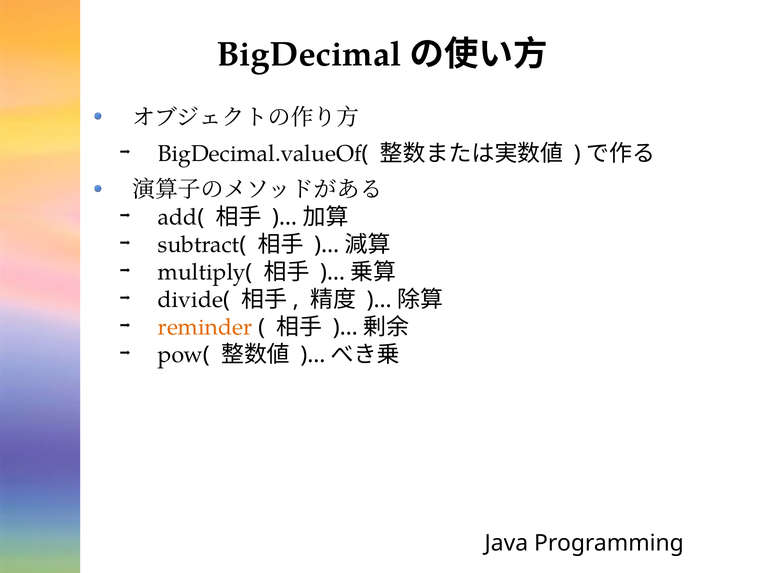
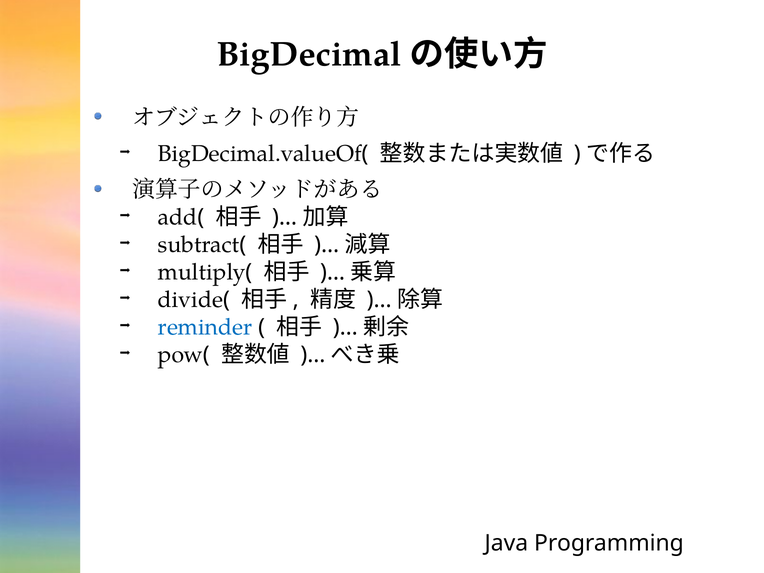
reminder colour: orange -> blue (205, 327)
